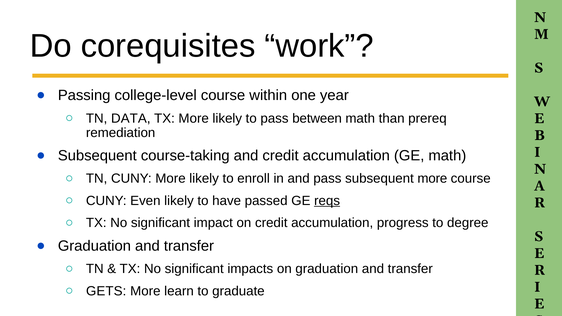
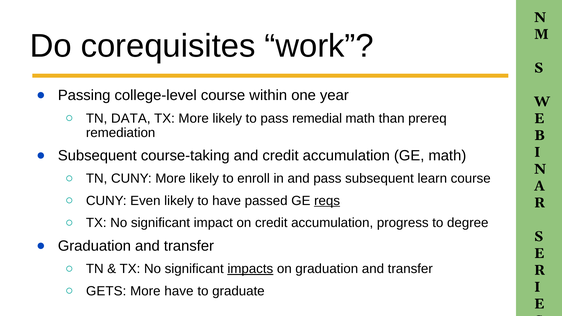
between: between -> remedial (317, 118)
subsequent more: more -> learn (432, 179)
impacts underline: none -> present (250, 269)
More learn: learn -> have (179, 291)
